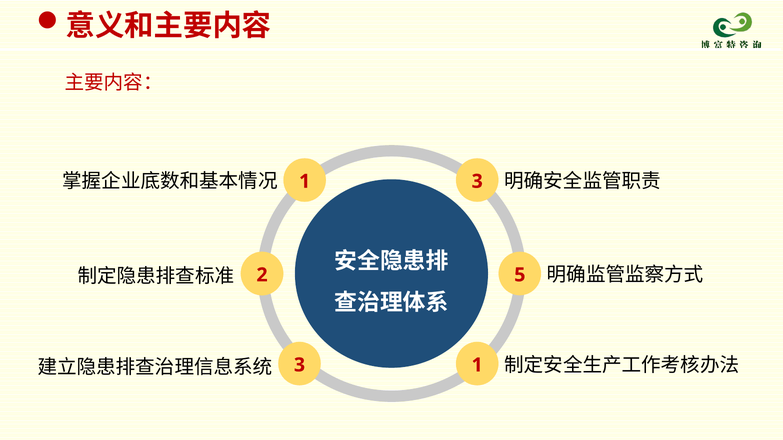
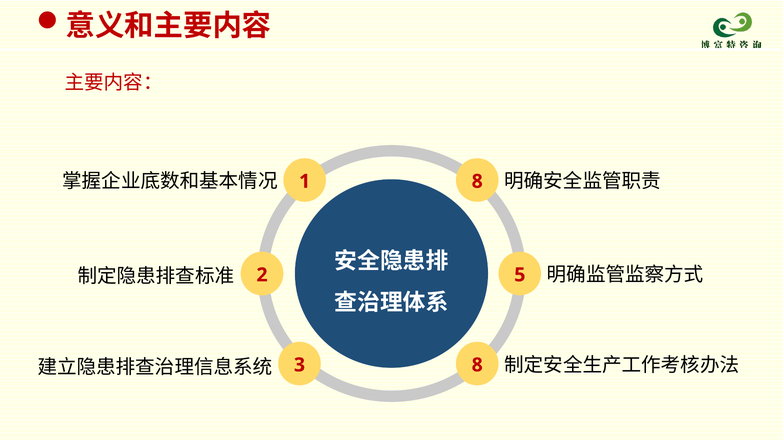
1 3: 3 -> 8 (477, 182)
3 1: 1 -> 8 (477, 365)
